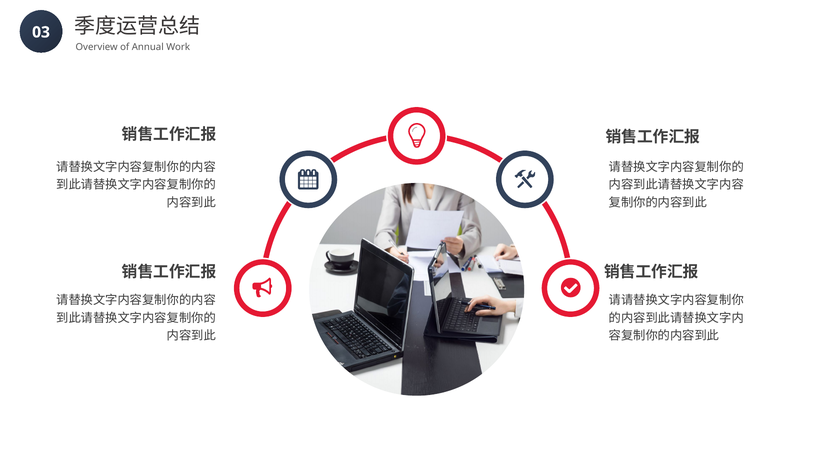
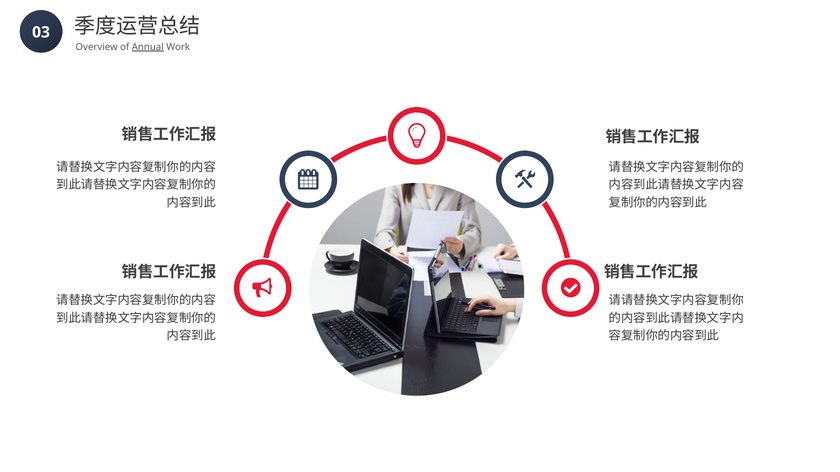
Annual underline: none -> present (148, 47)
